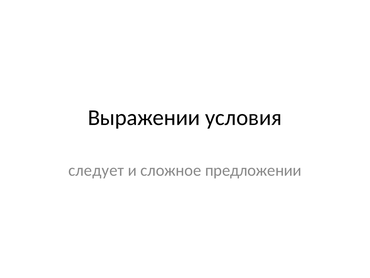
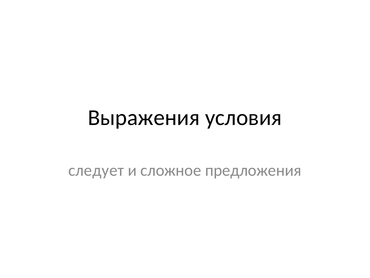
Выражении: Выражении -> Выражения (144, 118)
предложении: предложении -> предложения (253, 170)
